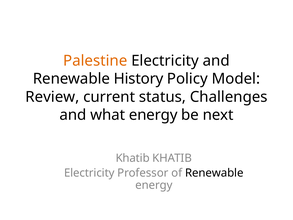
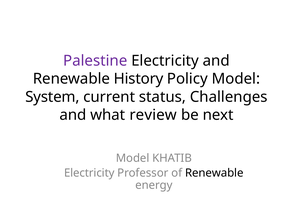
Palestine colour: orange -> purple (95, 61)
Review: Review -> System (52, 97)
what energy: energy -> review (153, 115)
Khatib: Khatib -> Model (133, 158)
